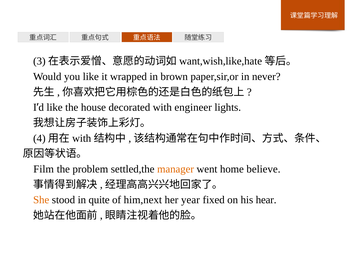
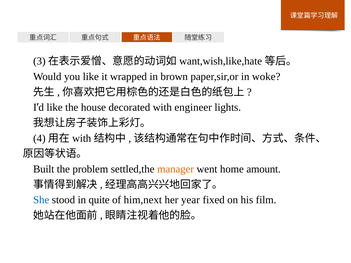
never: never -> woke (266, 77)
Film: Film -> Built (44, 169)
believe: believe -> amount (264, 169)
She colour: orange -> blue (41, 200)
hear: hear -> film (266, 200)
